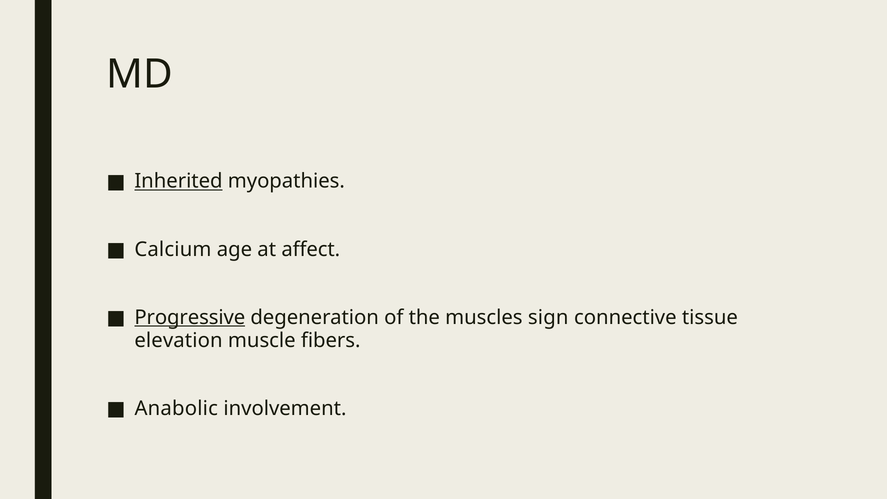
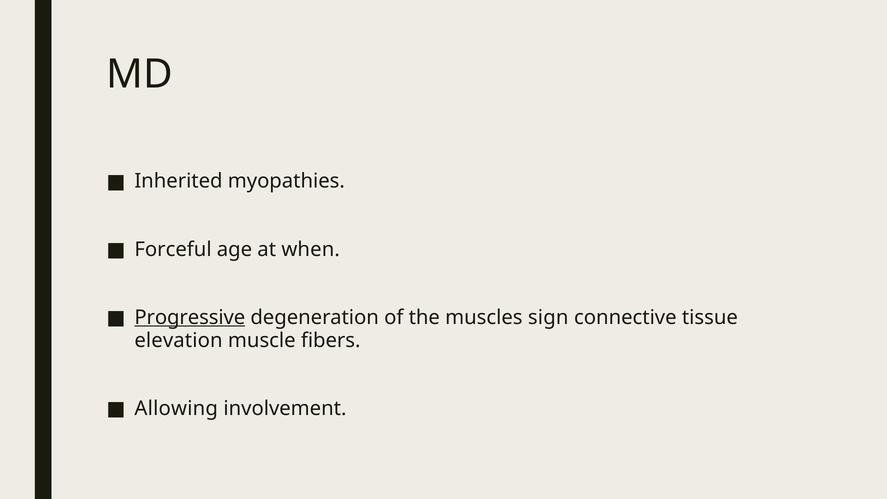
Inherited underline: present -> none (178, 181)
Calcium: Calcium -> Forceful (173, 249)
affect: affect -> when (311, 249)
Anabolic: Anabolic -> Allowing (176, 408)
